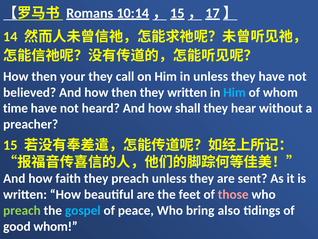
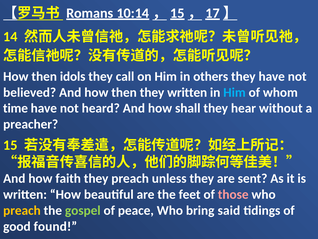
your: your -> idols (73, 76)
in unless: unless -> others (211, 76)
preach colour: light green -> yellow (22, 210)
gospel colour: light blue -> light green (83, 210)
also: also -> said (229, 210)
good whom: whom -> found (55, 226)
